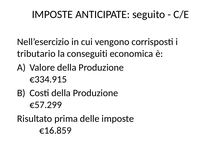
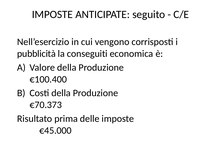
tributario: tributario -> pubblicità (36, 54)
€334.915: €334.915 -> €100.400 (48, 79)
€57.299: €57.299 -> €70.373 (46, 105)
€16.859: €16.859 -> €45.000 (55, 130)
